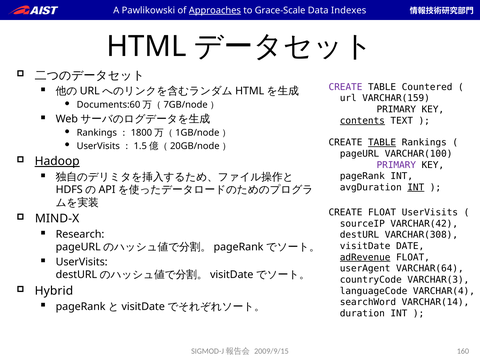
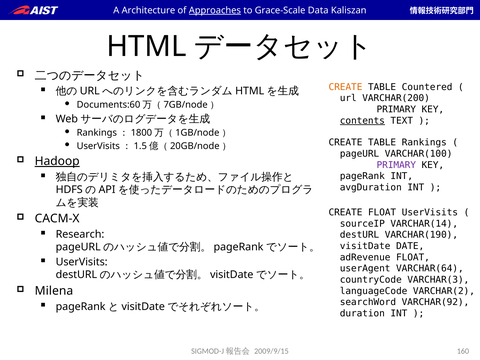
Pawlikowski: Pawlikowski -> Architecture (148, 10)
Indexes: Indexes -> Kaliszan (349, 10)
CREATE colour: purple -> orange (346, 87)
VARCHAR(159: VARCHAR(159 -> VARCHAR(200 (396, 98)
TABLE underline: present -> none (382, 143)
INT underline: present -> none (416, 187)
MIND-X: MIND-X -> CACM-X (57, 219)
VARCHAR(42: VARCHAR(42 -> VARCHAR(14 (424, 224)
VARCHAR(308: VARCHAR(308 -> VARCHAR(190 (421, 235)
adRevenue underline: present -> none (365, 257)
Hybrid: Hybrid -> Milena (54, 291)
VARCHAR(4: VARCHAR(4 -> VARCHAR(2 (444, 291)
VARCHAR(14: VARCHAR(14 -> VARCHAR(92 (435, 302)
